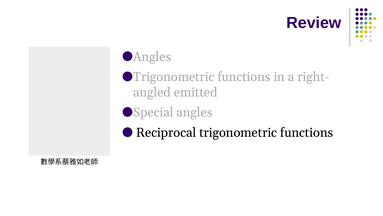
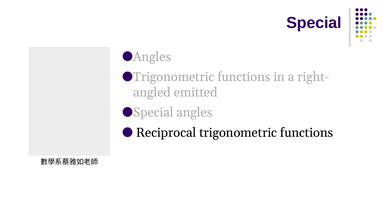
Review: Review -> Special (314, 23)
